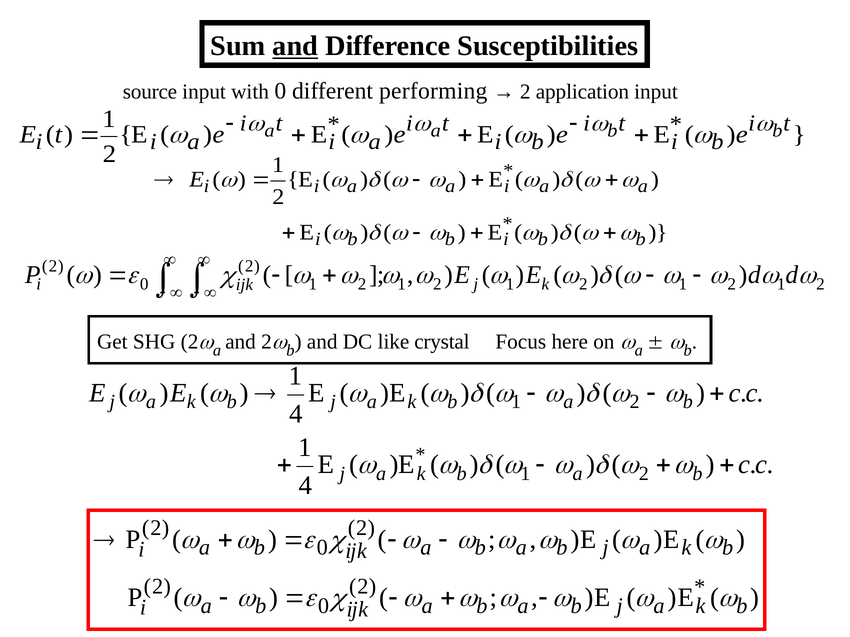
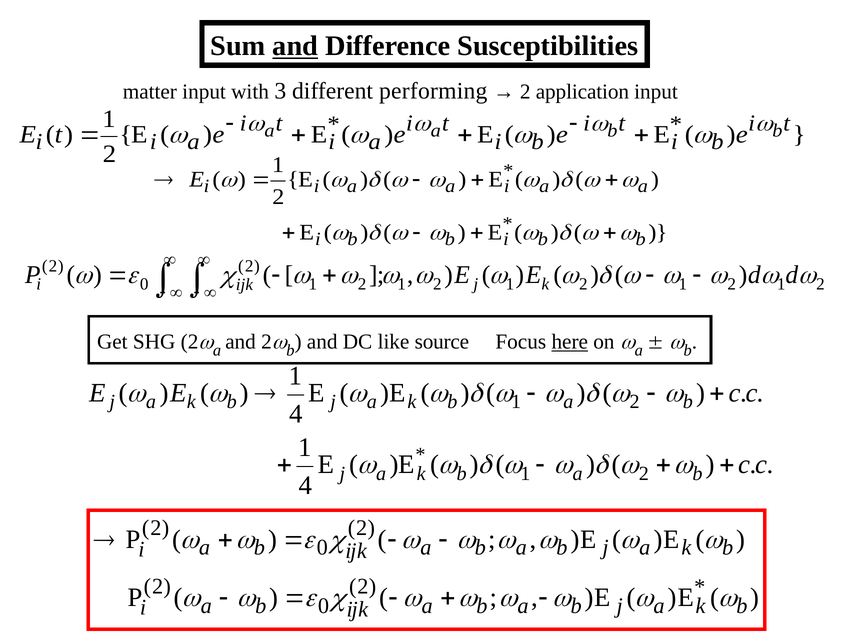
source: source -> matter (150, 92)
with 0: 0 -> 3 (280, 91)
crystal: crystal -> source (442, 342)
here underline: none -> present (570, 342)
